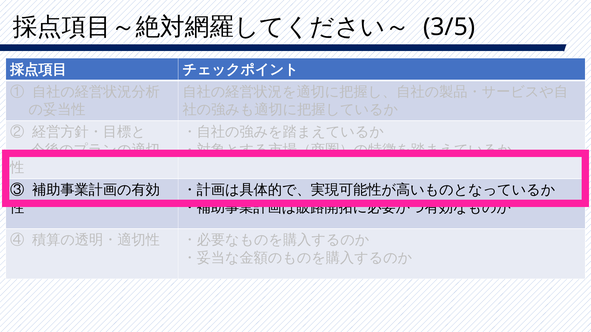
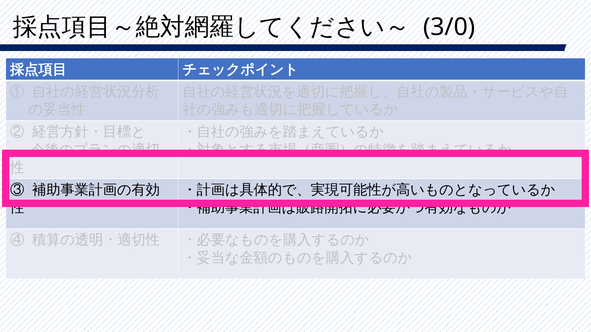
3/5: 3/5 -> 3/0 (449, 27)
